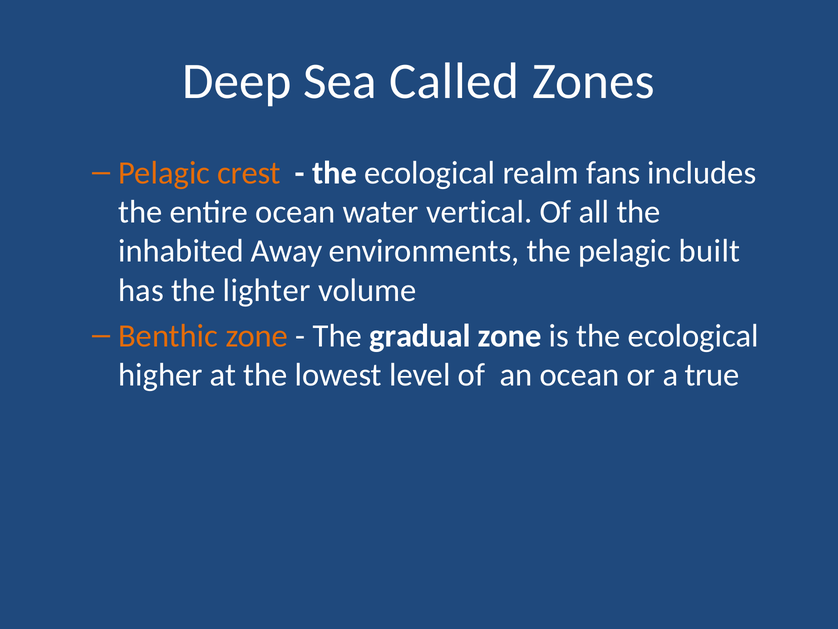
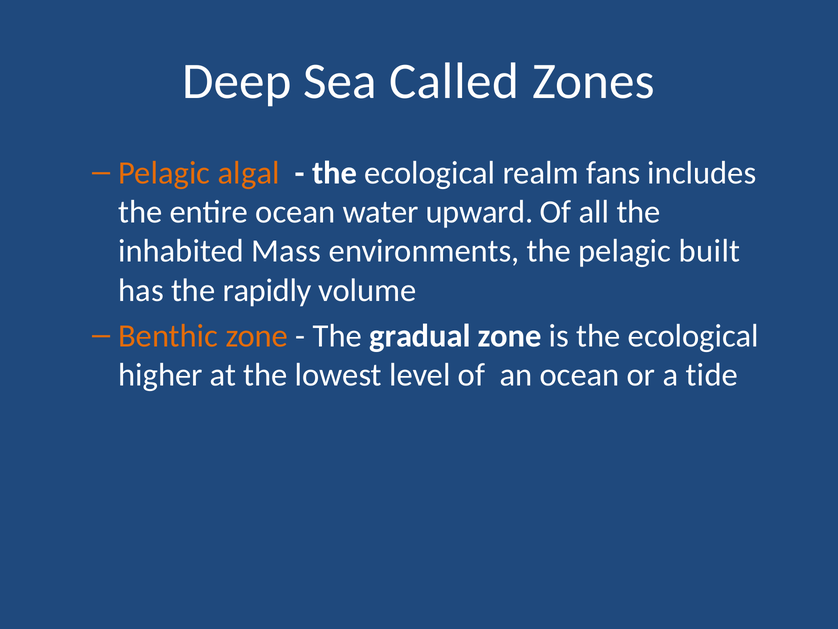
crest: crest -> algal (249, 173)
vertical: vertical -> upward (479, 212)
Away: Away -> Mass (286, 251)
lighter: lighter -> rapidly (267, 290)
true: true -> tide (712, 375)
